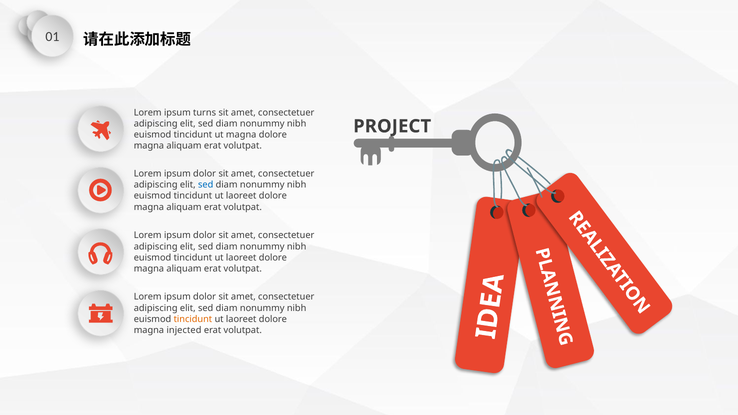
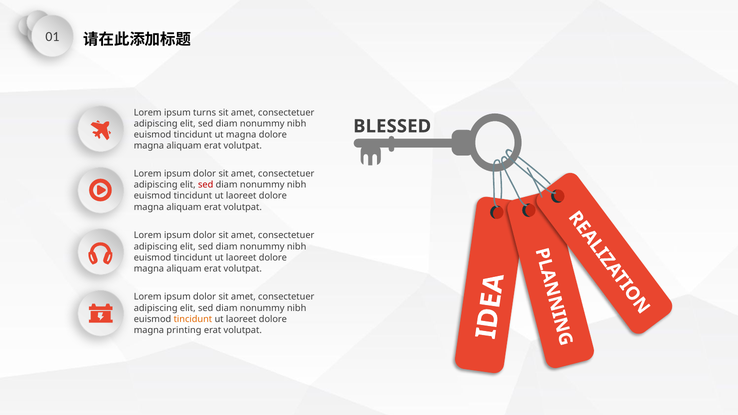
PROJECT: PROJECT -> BLESSED (392, 126)
sed colour: blue -> red (206, 185)
injected: injected -> printing (184, 330)
